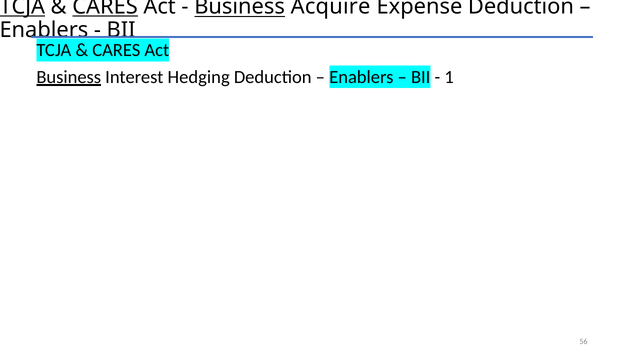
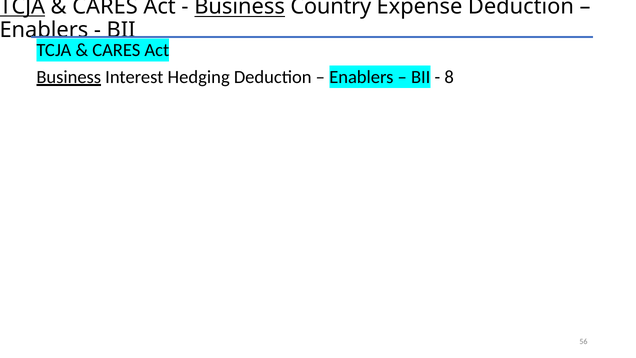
CARES underline: present -> none (105, 7)
Acquire: Acquire -> Country (331, 7)
1: 1 -> 8 (449, 77)
